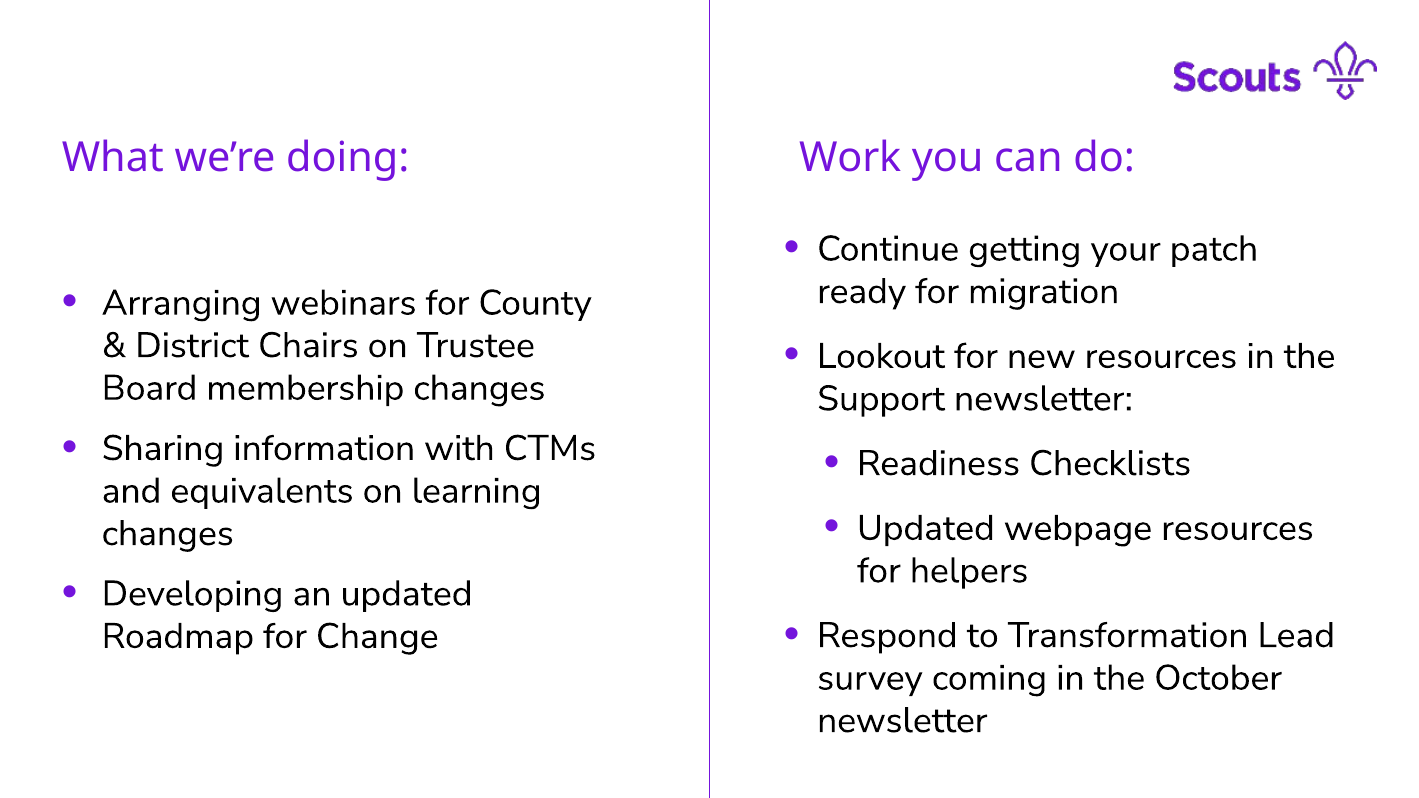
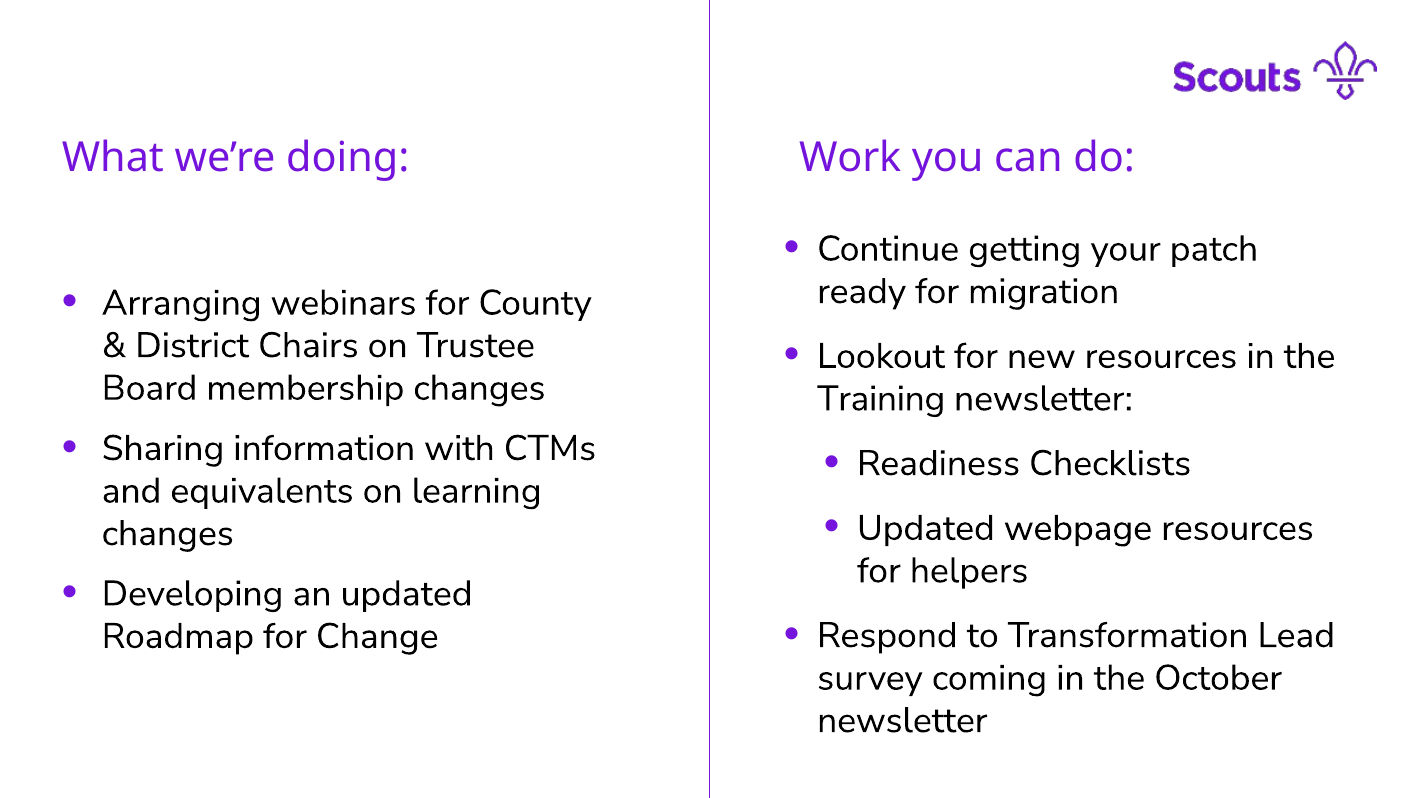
Support: Support -> Training (881, 399)
